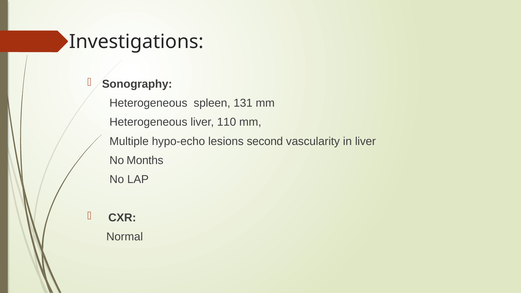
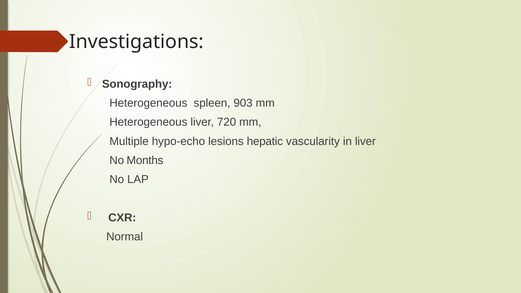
131: 131 -> 903 (243, 103)
110: 110 -> 720 (227, 122)
second: second -> hepatic (265, 141)
